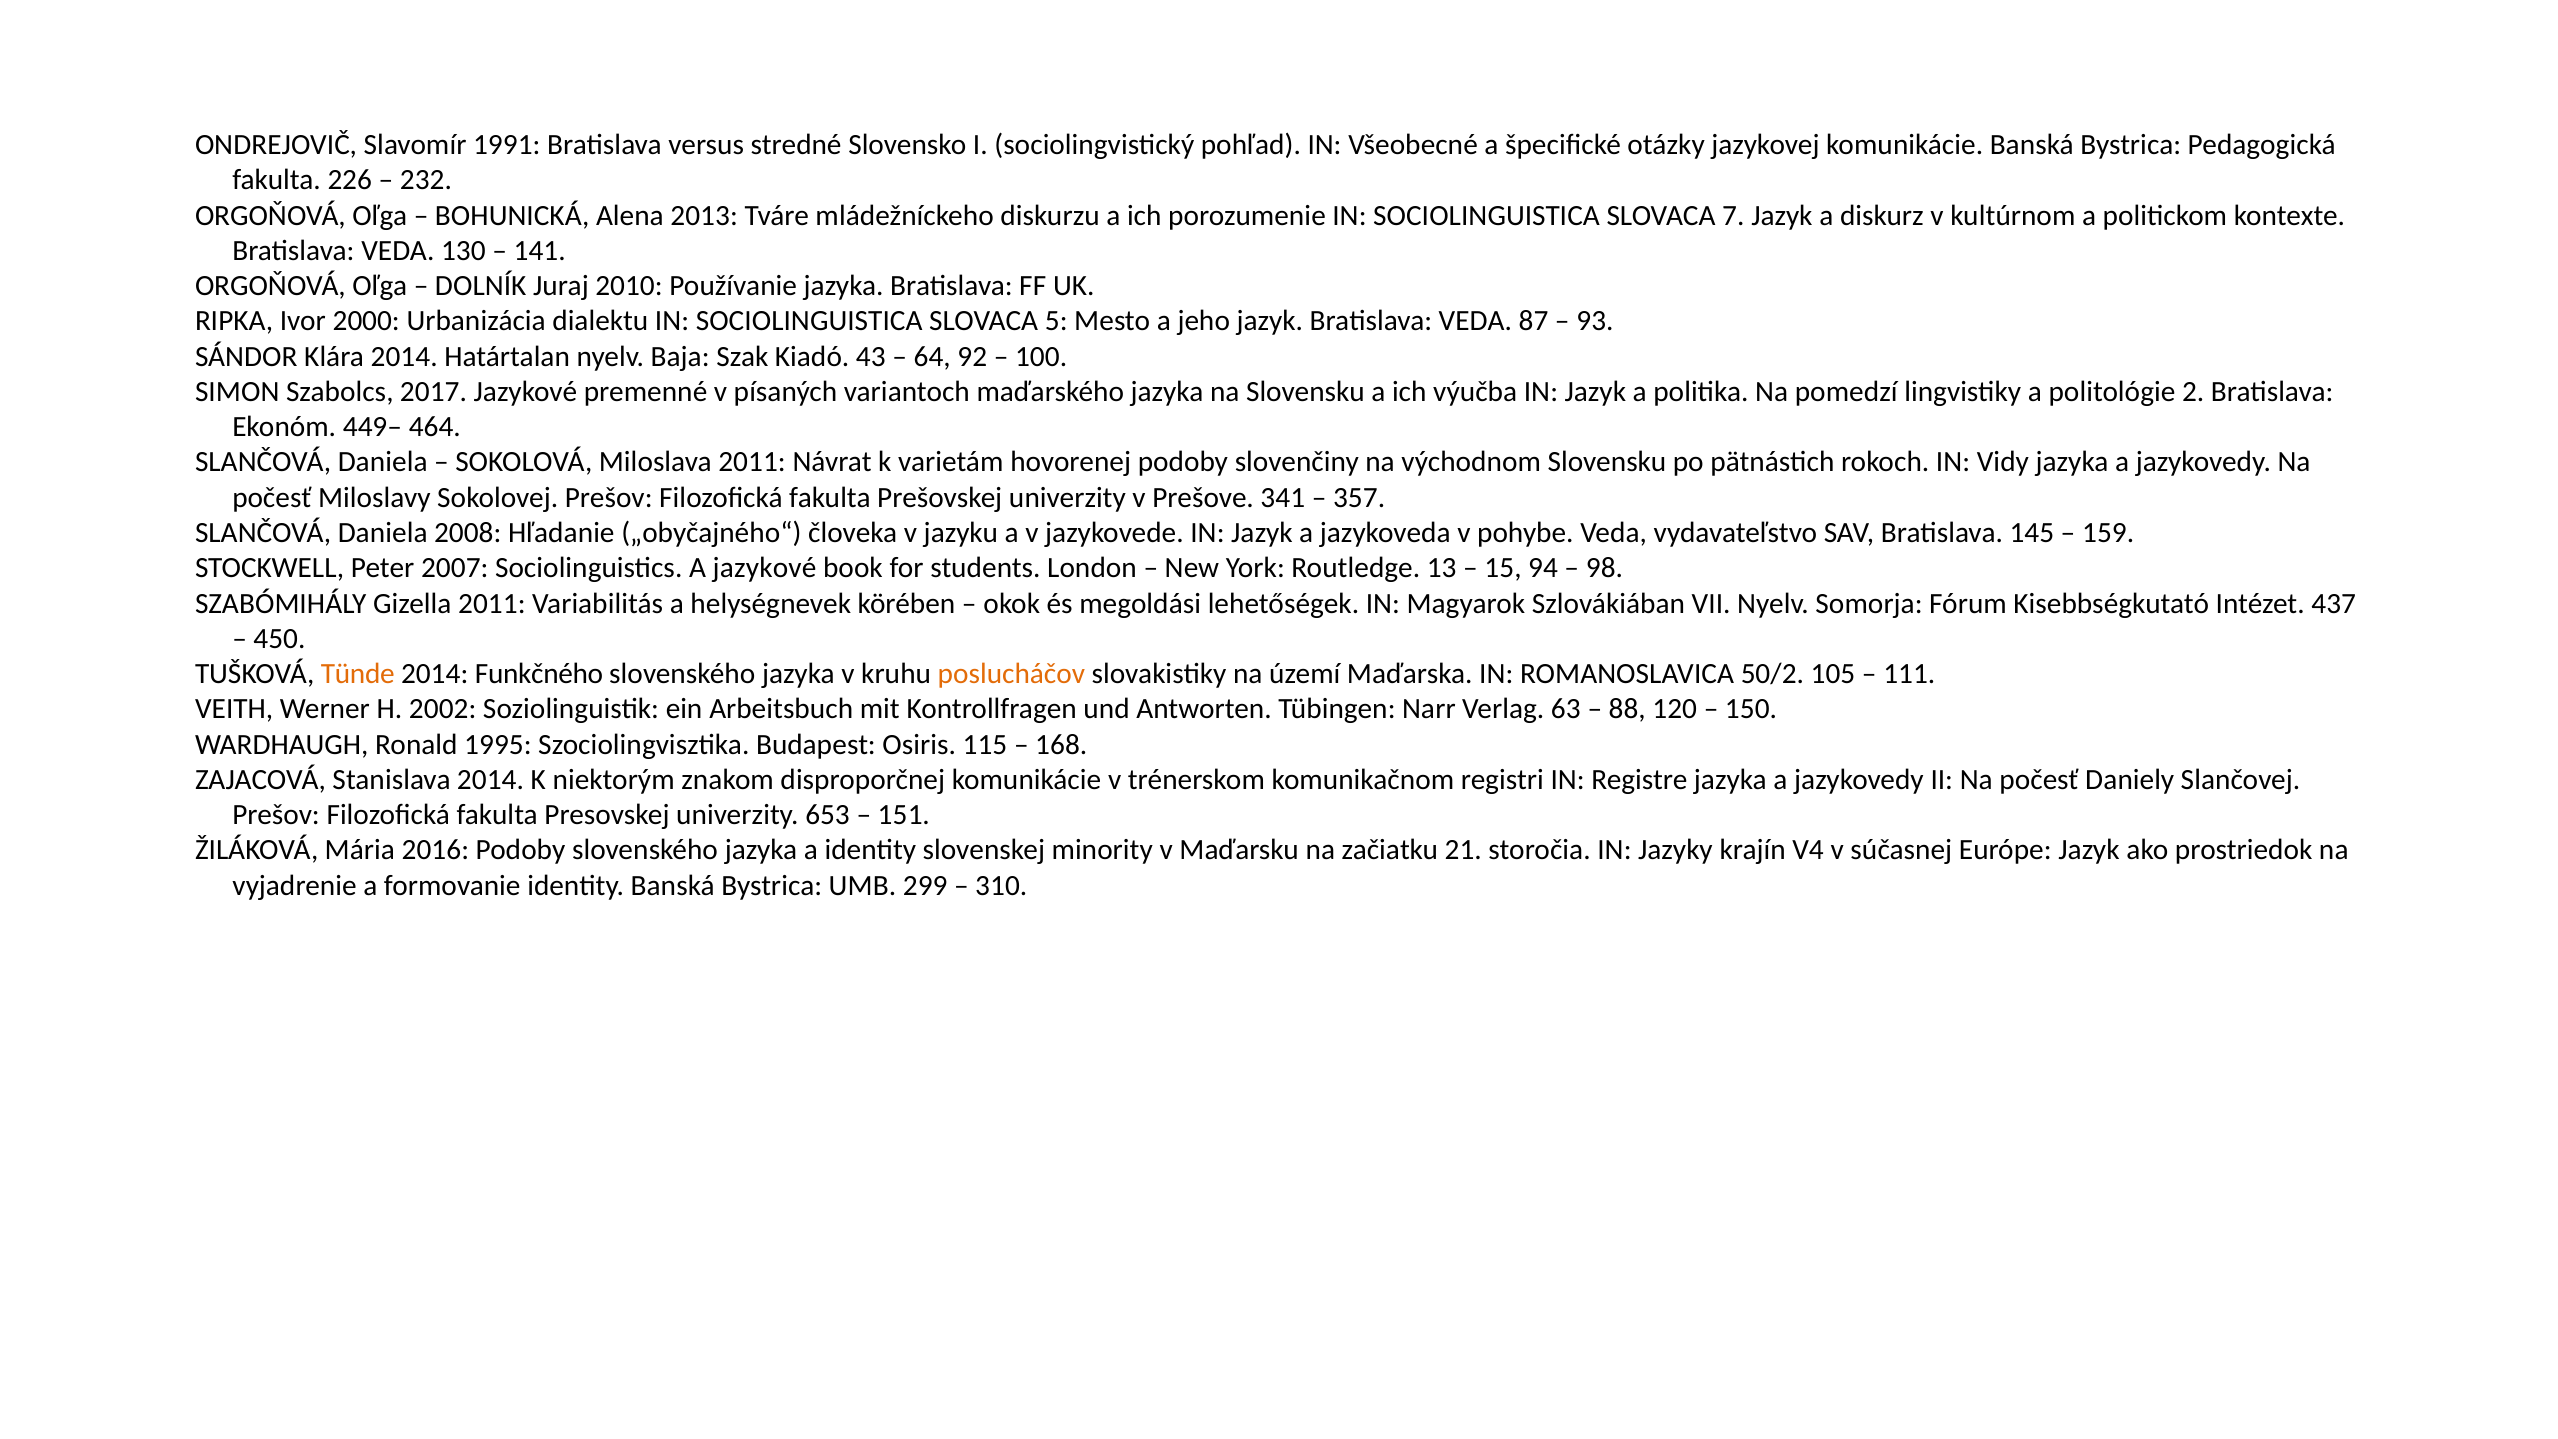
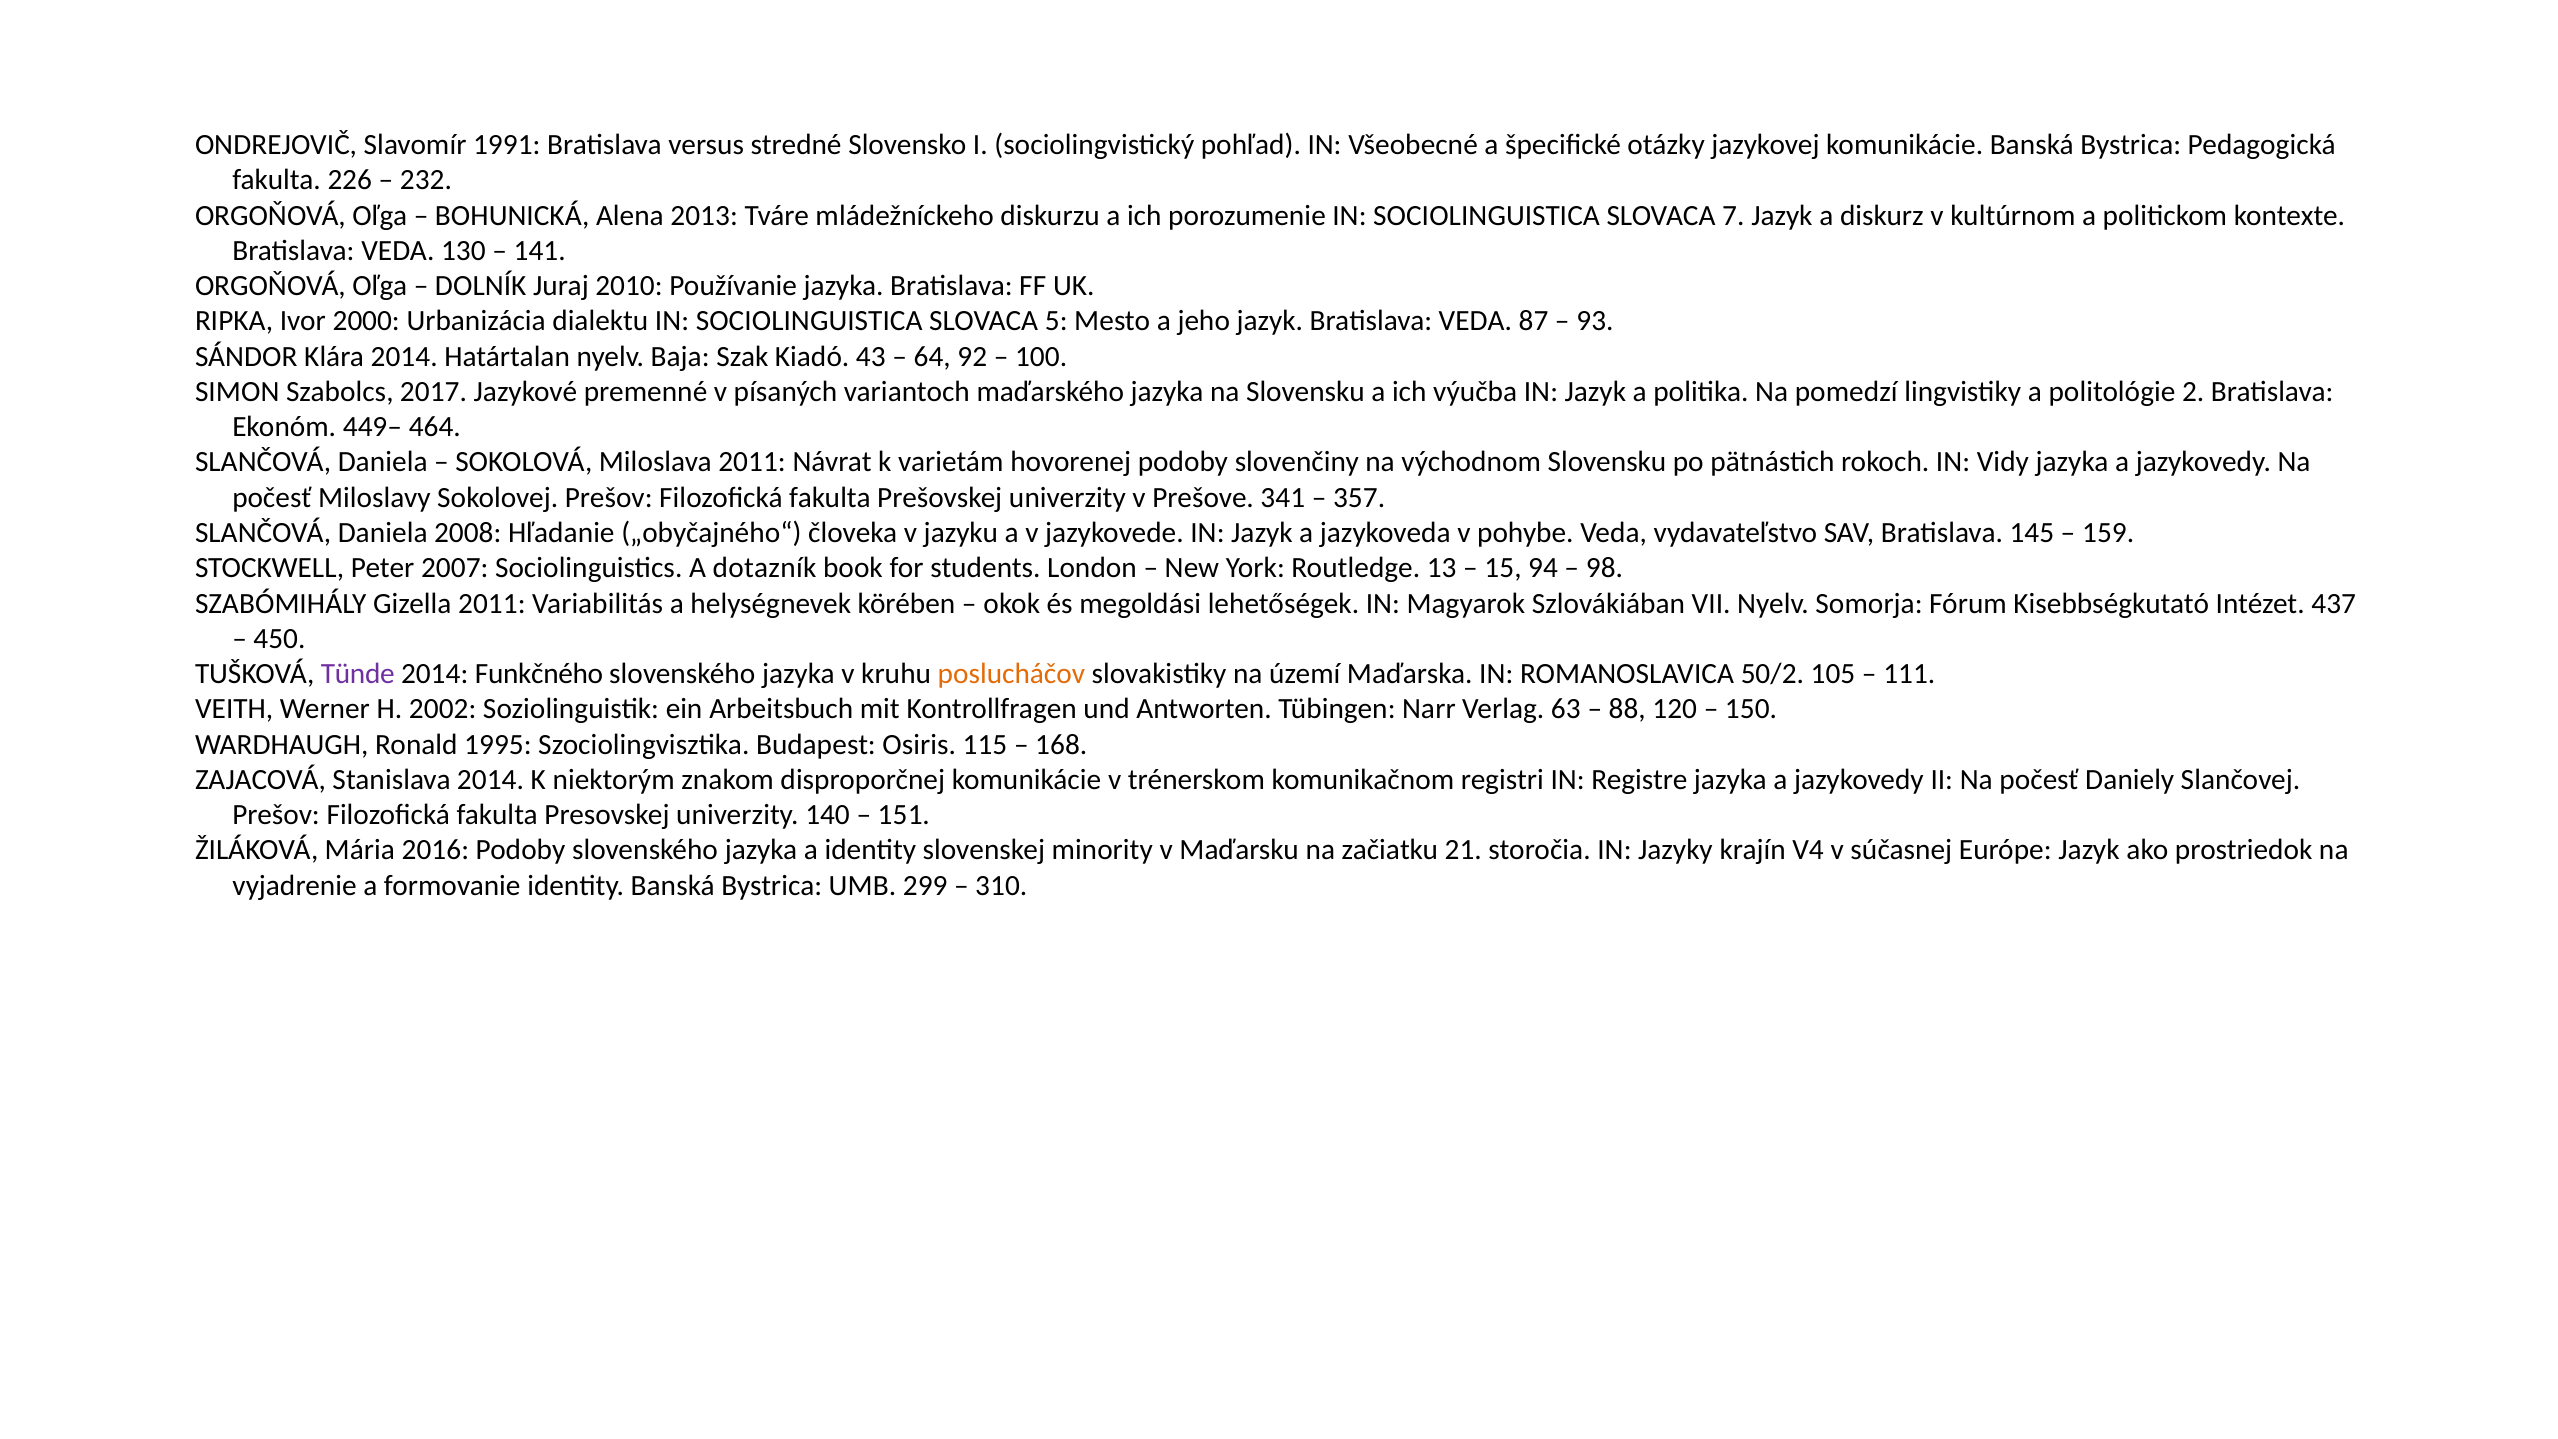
A jazykové: jazykové -> dotazník (764, 568)
Tünde colour: orange -> purple (358, 674)
653: 653 -> 140 (828, 815)
